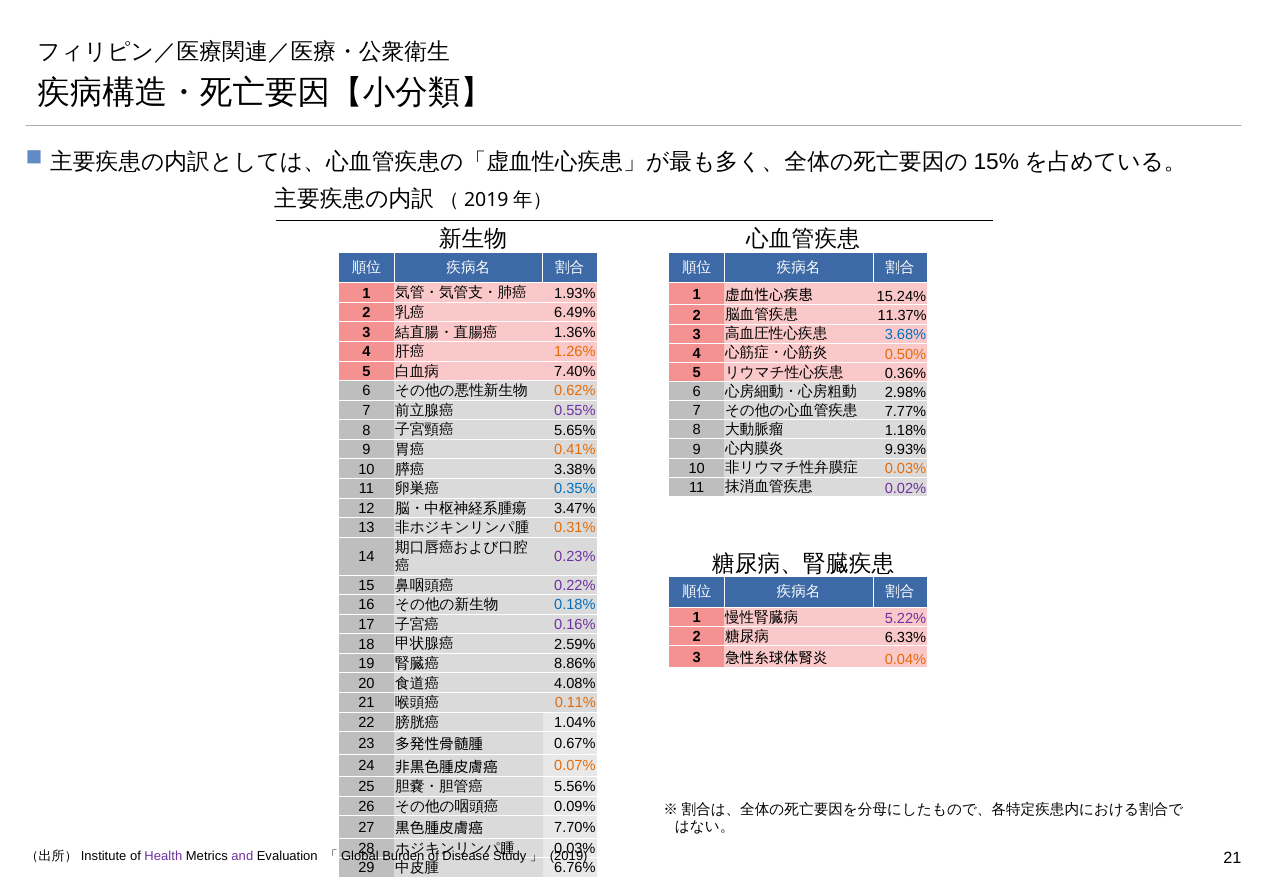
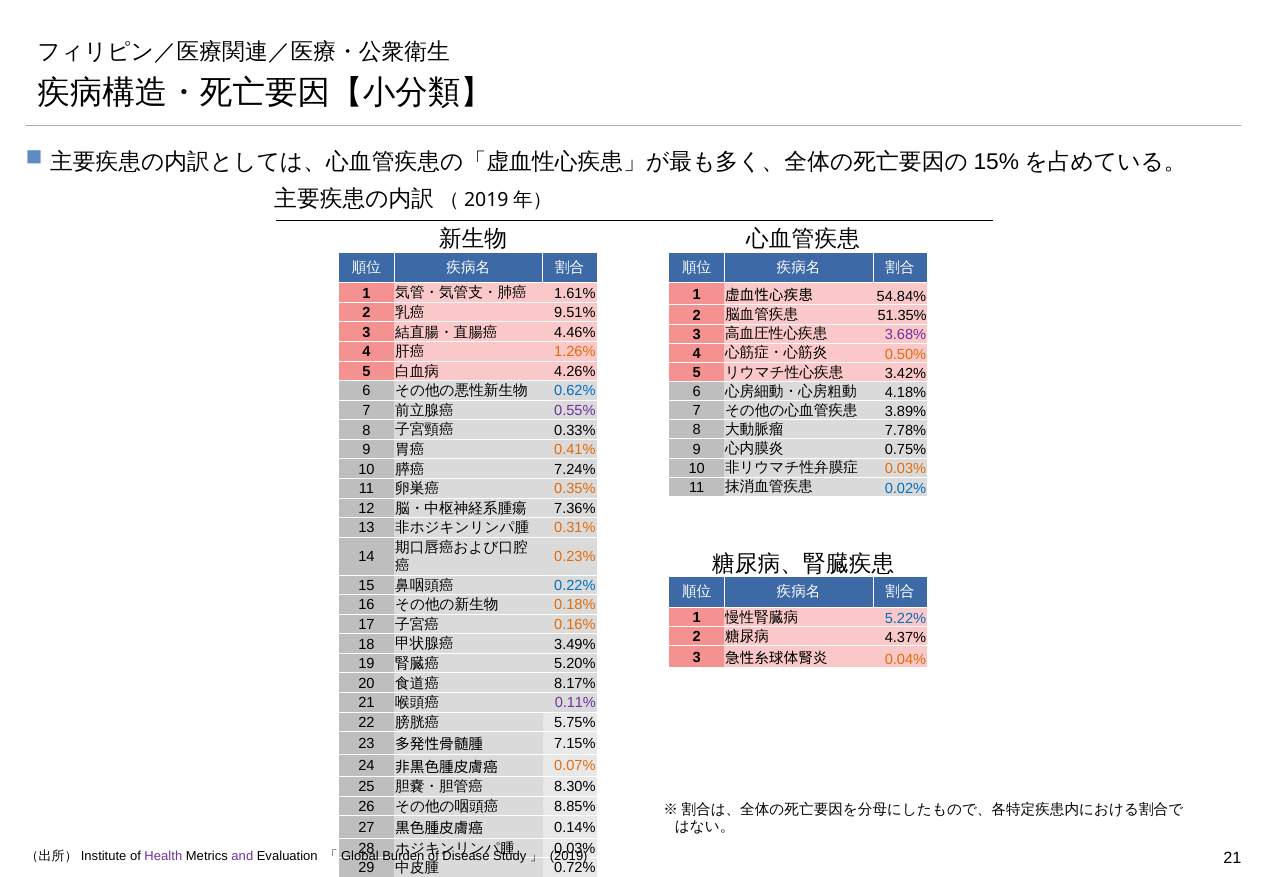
1.93%: 1.93% -> 1.61% (575, 293)
15.24%: 15.24% -> 54.84% (901, 297)
6.49%: 6.49% -> 9.51% (575, 313)
11.37%: 11.37% -> 51.35% (902, 316)
1.36%: 1.36% -> 4.46% (575, 332)
3.68% colour: blue -> purple (906, 335)
7.40%: 7.40% -> 4.26% (575, 372)
0.36%: 0.36% -> 3.42% (906, 373)
0.62% colour: orange -> blue (575, 391)
2.98%: 2.98% -> 4.18% (906, 393)
7.77%: 7.77% -> 3.89% (906, 412)
1.18%: 1.18% -> 7.78% (906, 431)
5.65%: 5.65% -> 0.33% (575, 430)
9.93%: 9.93% -> 0.75% (906, 450)
3.38%: 3.38% -> 7.24% (575, 469)
0.02% colour: purple -> blue (906, 488)
0.35% colour: blue -> orange (575, 489)
3.47%: 3.47% -> 7.36% (575, 509)
0.23% colour: purple -> orange (575, 557)
0.22% colour: purple -> blue (575, 586)
0.18% colour: blue -> orange (575, 605)
5.22% colour: purple -> blue (906, 618)
0.16% colour: purple -> orange (575, 625)
6.33%: 6.33% -> 4.37% (906, 638)
2.59%: 2.59% -> 3.49% (575, 644)
8.86%: 8.86% -> 5.20% (575, 664)
4.08%: 4.08% -> 8.17% (575, 683)
0.11% colour: orange -> purple (575, 703)
1.04%: 1.04% -> 5.75% (575, 723)
0.67%: 0.67% -> 7.15% (575, 744)
5.56%: 5.56% -> 8.30% (575, 787)
0.09%: 0.09% -> 8.85% (575, 807)
7.70%: 7.70% -> 0.14% (575, 828)
6.76%: 6.76% -> 0.72% (575, 868)
